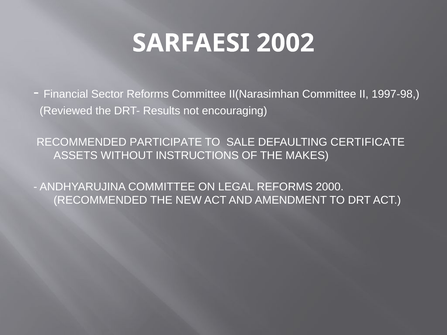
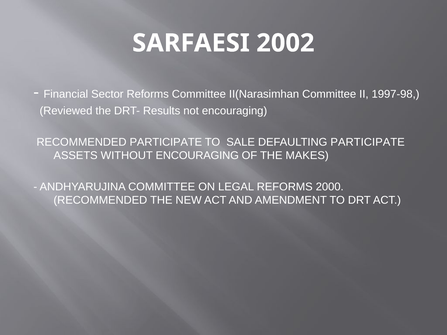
DEFAULTING CERTIFICATE: CERTIFICATE -> PARTICIPATE (368, 142)
WITHOUT INSTRUCTIONS: INSTRUCTIONS -> ENCOURAGING (197, 156)
